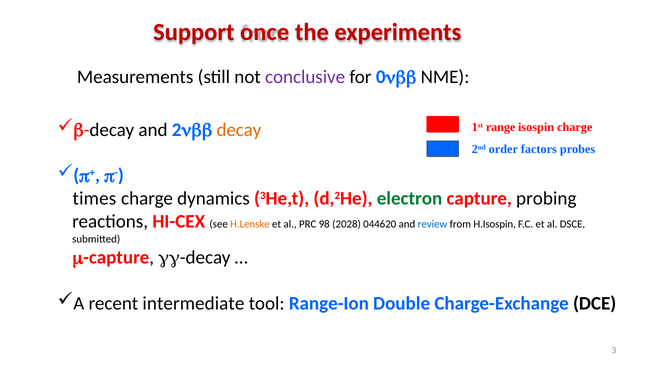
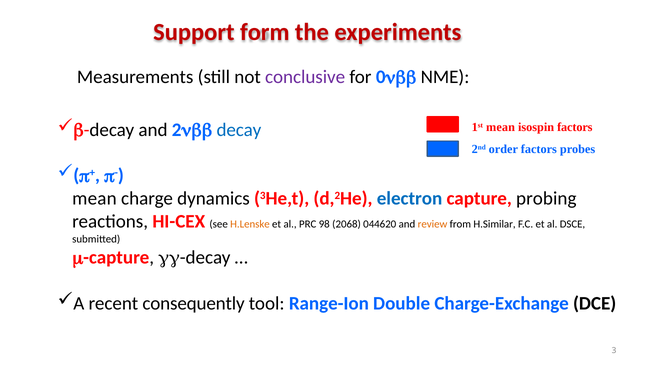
once: once -> form (265, 32)
decay colour: orange -> blue (239, 130)
1st range: range -> mean (501, 127)
isospin charge: charge -> factors (575, 127)
times: times -> mean (94, 199)
electron colour: green -> blue (410, 199)
2028: 2028 -> 2068 (347, 224)
review colour: blue -> orange (433, 224)
H.Isospin: H.Isospin -> H.Similar (495, 224)
intermediate: intermediate -> consequently (194, 303)
